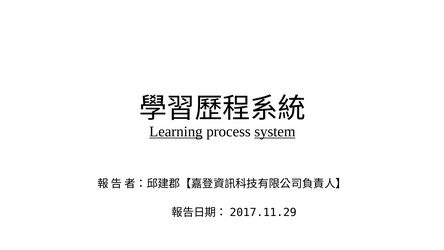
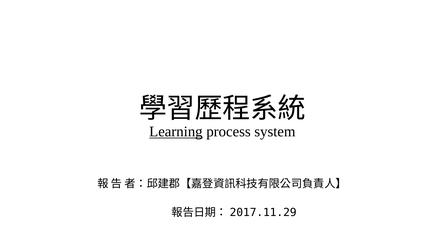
system underline: present -> none (275, 131)
